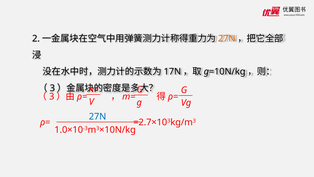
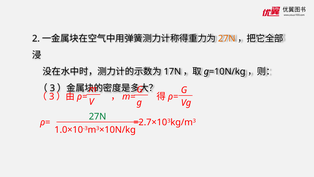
27N colour: blue -> green (98, 116)
